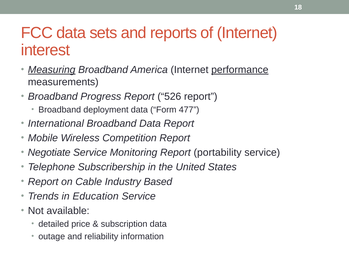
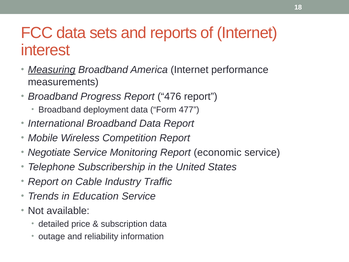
performance underline: present -> none (240, 70)
526: 526 -> 476 (169, 96)
portability: portability -> economic (218, 152)
Based: Based -> Traffic (158, 181)
